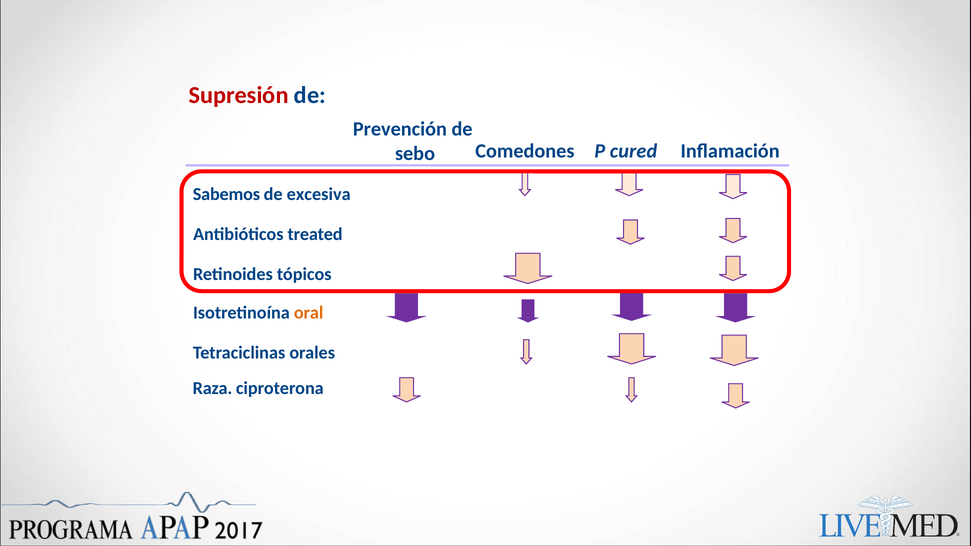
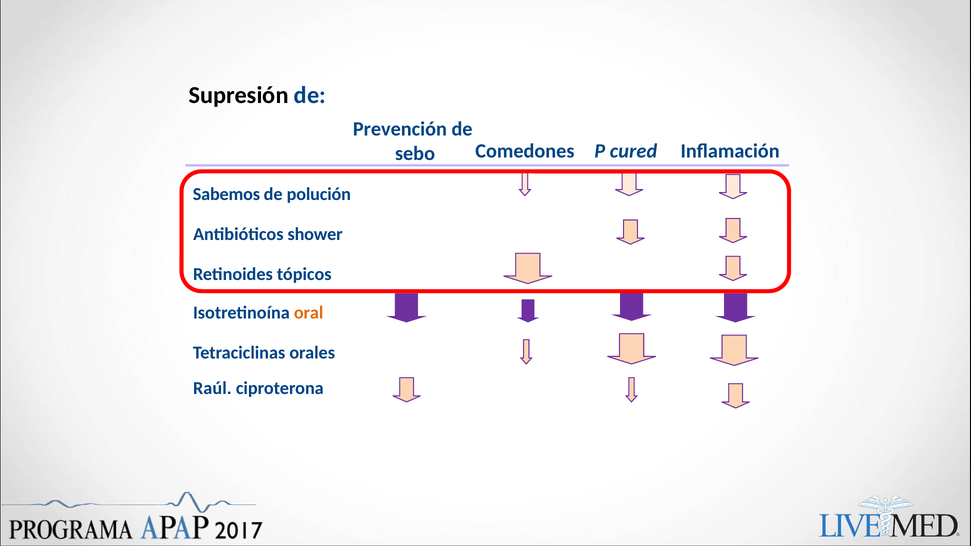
Supresión colour: red -> black (239, 95)
excesiva: excesiva -> polución (319, 194)
treated: treated -> shower (315, 234)
Raza: Raza -> Raúl (212, 388)
